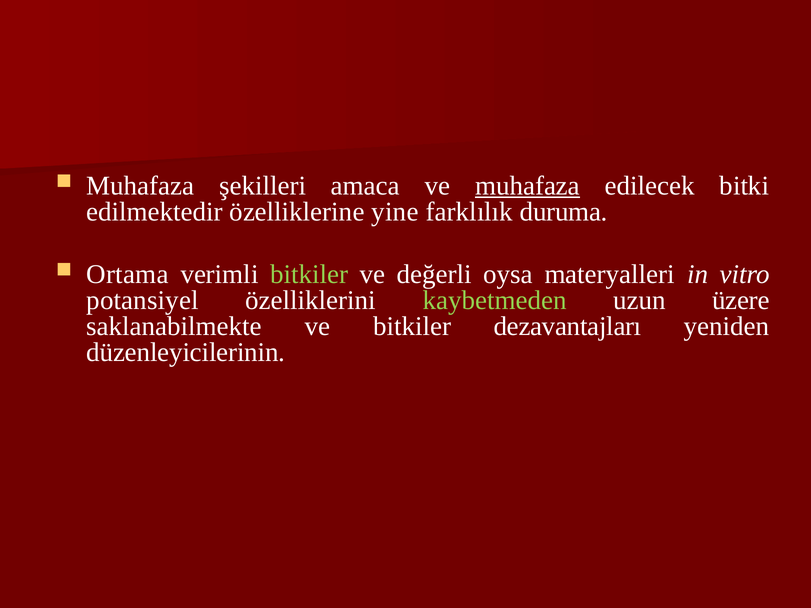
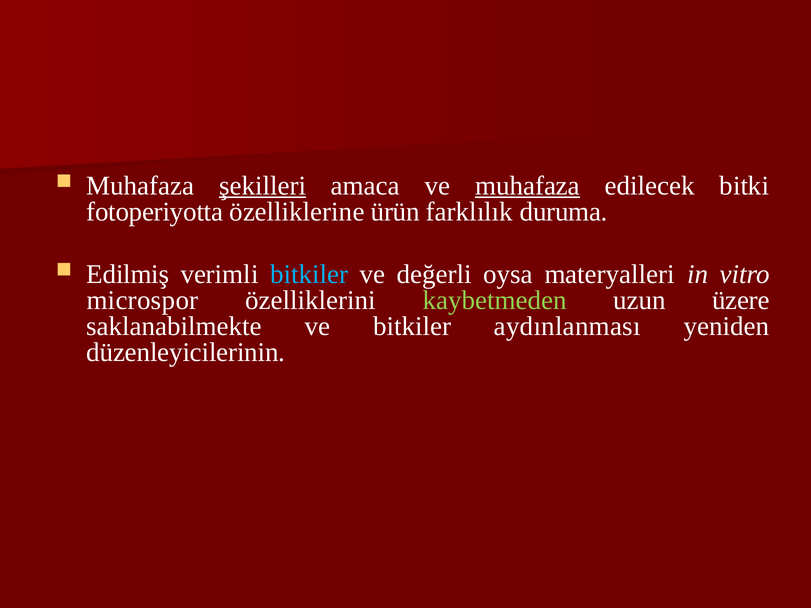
şekilleri underline: none -> present (263, 186)
edilmektedir: edilmektedir -> fotoperiyotta (155, 212)
yine: yine -> ürün (395, 212)
Ortama: Ortama -> Edilmiş (128, 274)
bitkiler colour: light green -> light blue (309, 274)
potansiyel: potansiyel -> microspor (143, 300)
dezavantajları: dezavantajları -> aydınlanması (567, 326)
